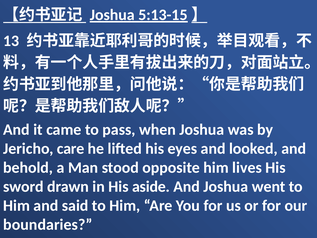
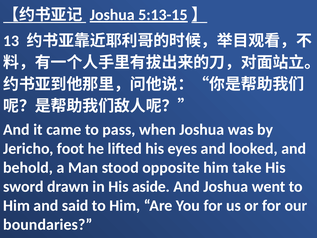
care: care -> foot (71, 148)
lives: lives -> take (247, 167)
